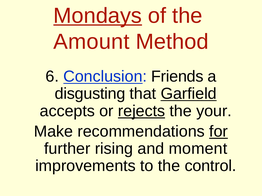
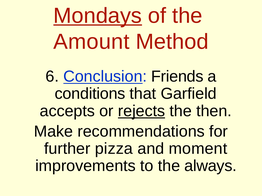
disgusting: disgusting -> conditions (90, 94)
Garfield underline: present -> none (189, 94)
your: your -> then (214, 111)
for underline: present -> none (219, 132)
rising: rising -> pizza (114, 149)
control: control -> always (210, 166)
